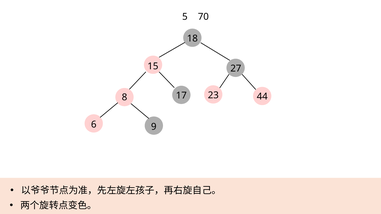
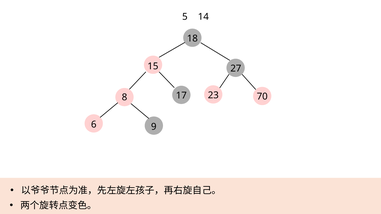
70: 70 -> 14 (203, 17)
44: 44 -> 70 (262, 97)
